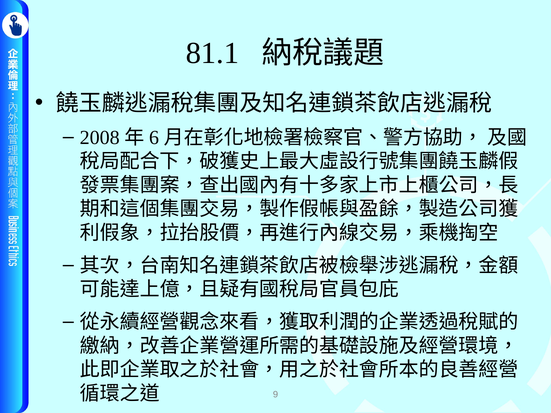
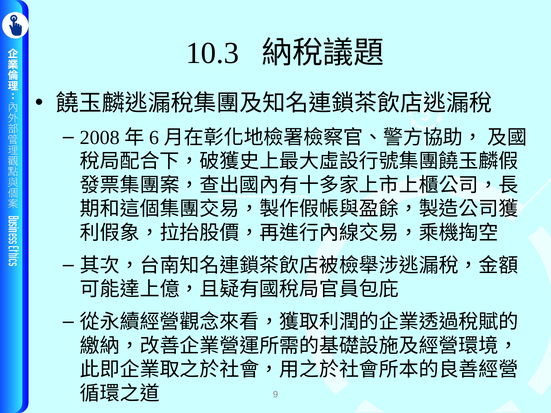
81.1: 81.1 -> 10.3 (212, 53)
